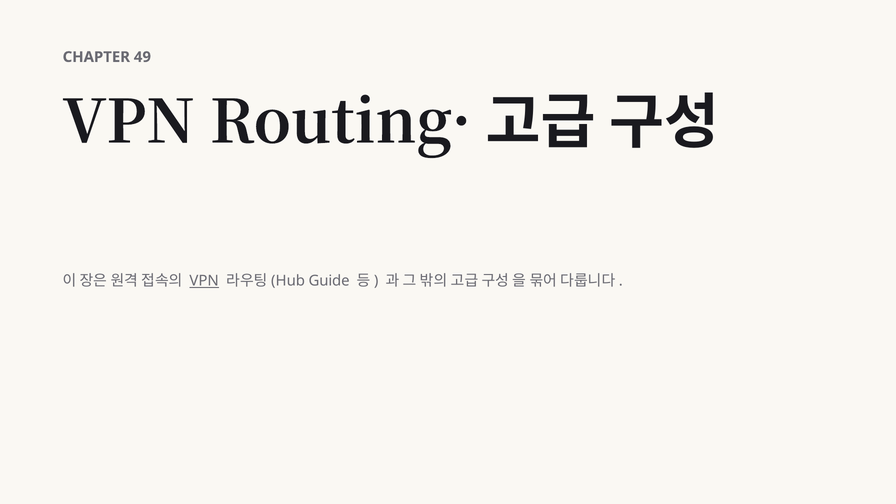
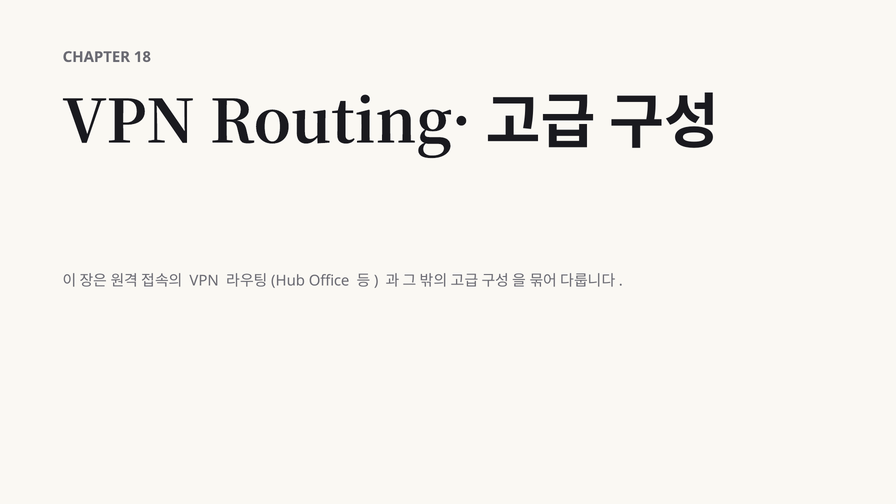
49: 49 -> 18 (142, 57)
VPN underline: present -> none (204, 281)
Guide: Guide -> Office (329, 281)
